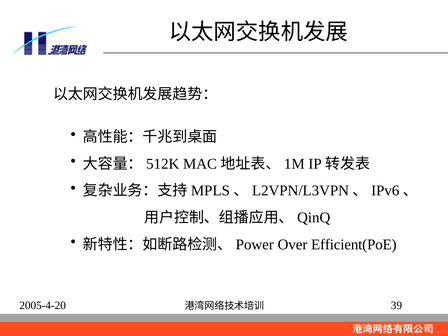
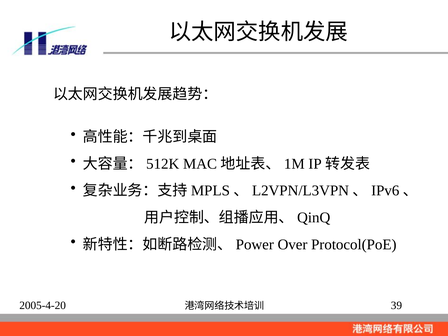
Efficient(PoE: Efficient(PoE -> Protocol(PoE (354, 244)
